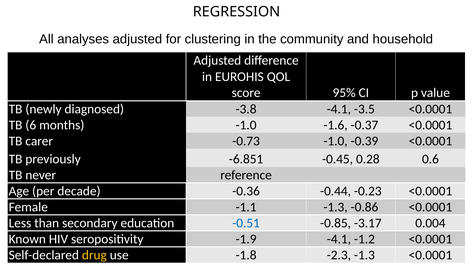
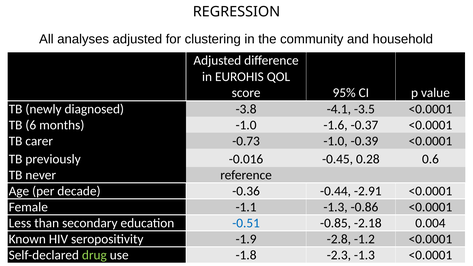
-6.851: -6.851 -> -0.016 (246, 159)
-0.23: -0.23 -> -2.91 (368, 191)
-3.17: -3.17 -> -2.18 (368, 223)
-1.9 -4.1: -4.1 -> -2.8 (339, 239)
drug colour: yellow -> light green (94, 255)
